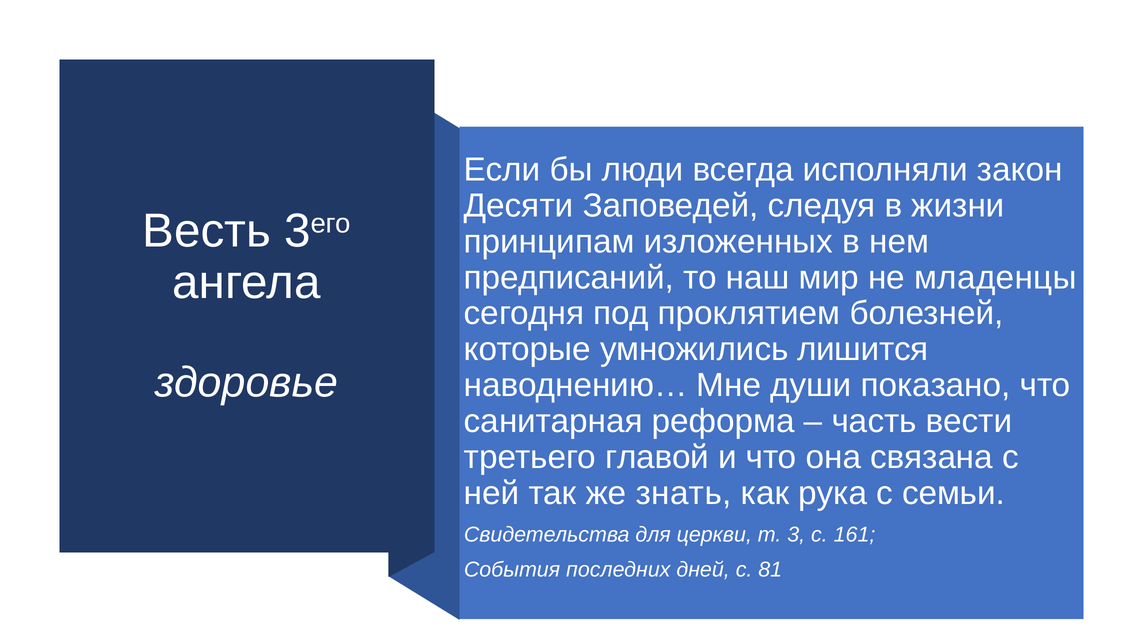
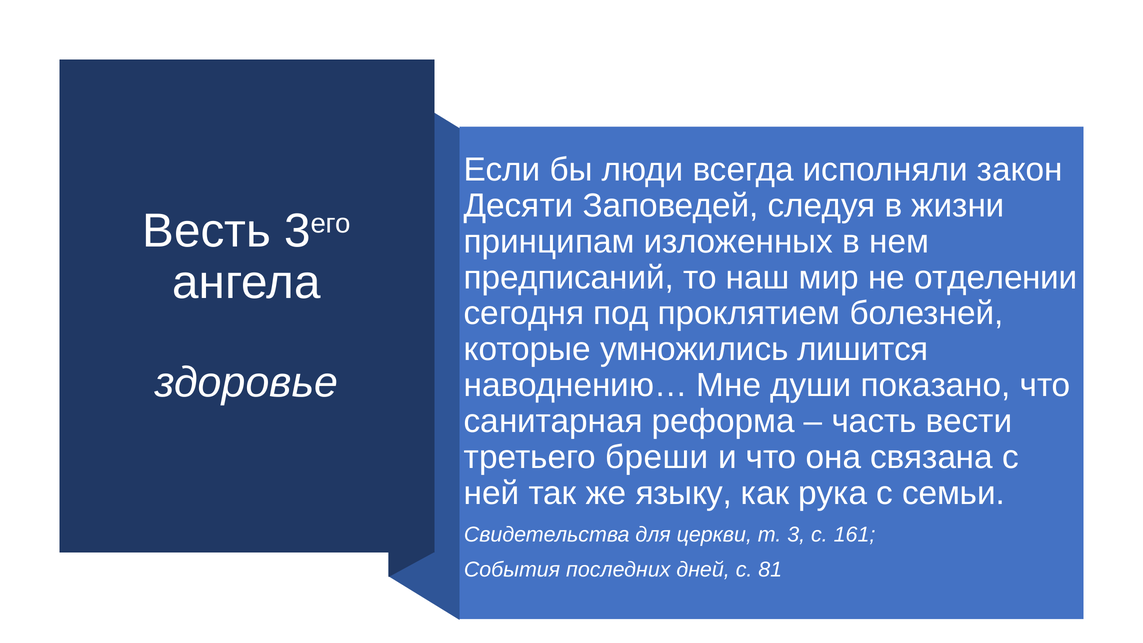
младенцы: младенцы -> отделении (996, 277)
главой: главой -> бреши (657, 457)
знать: знать -> языку (684, 493)
